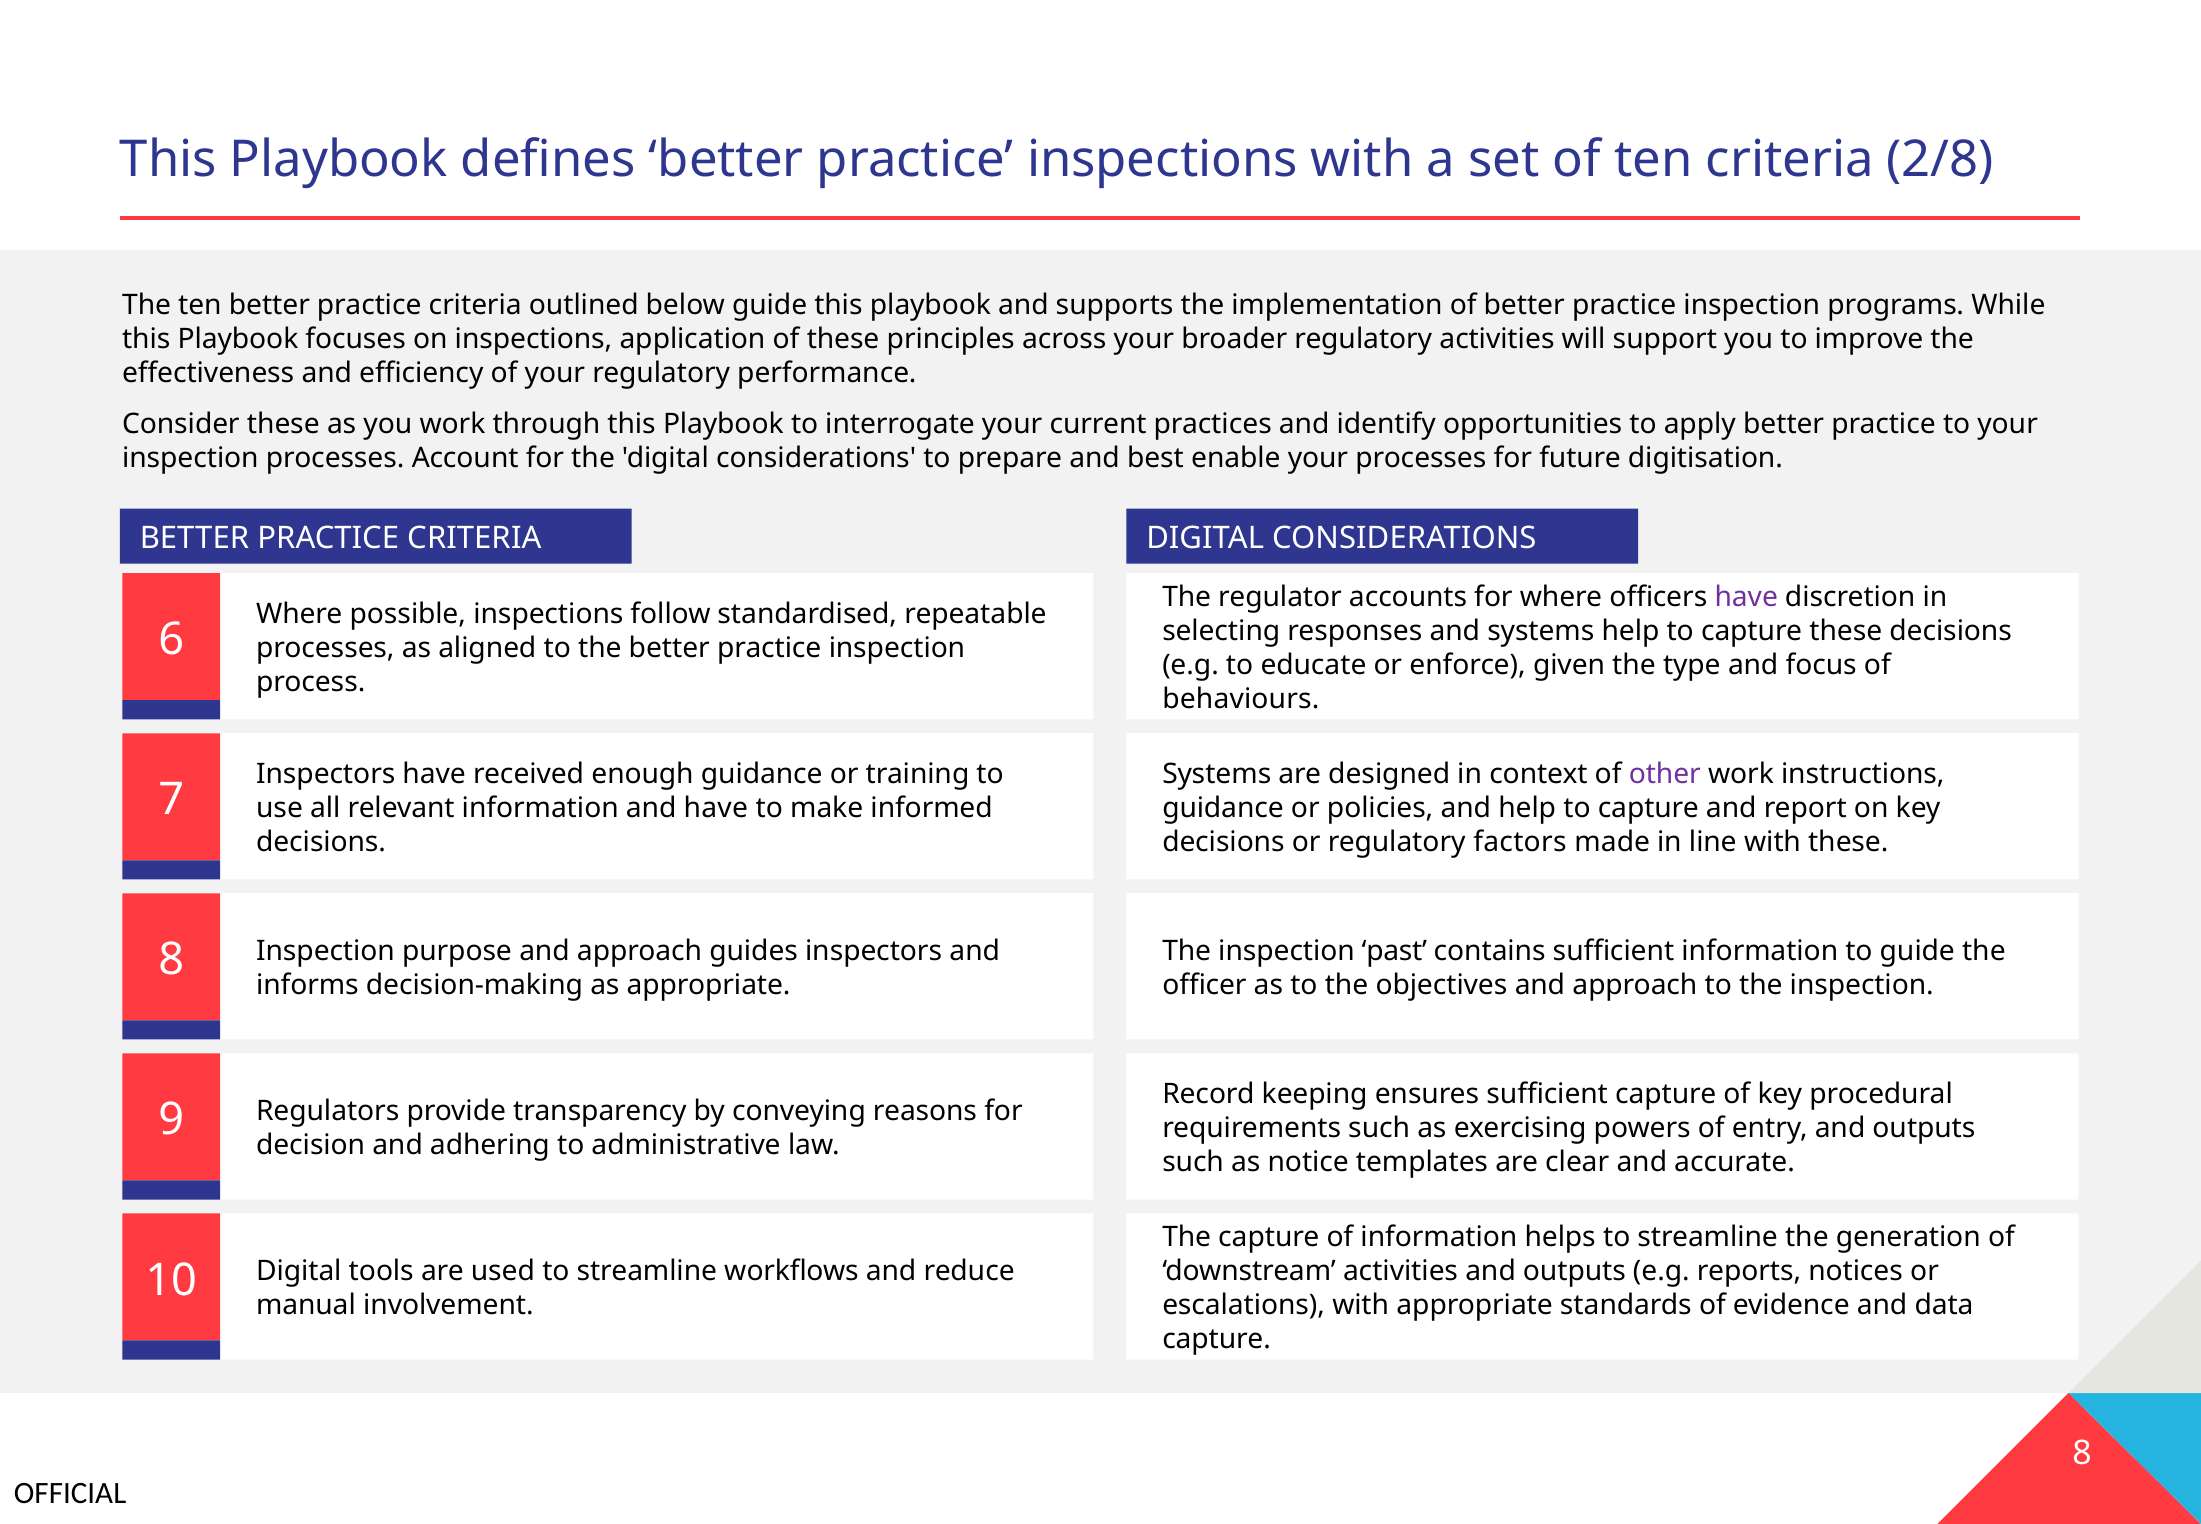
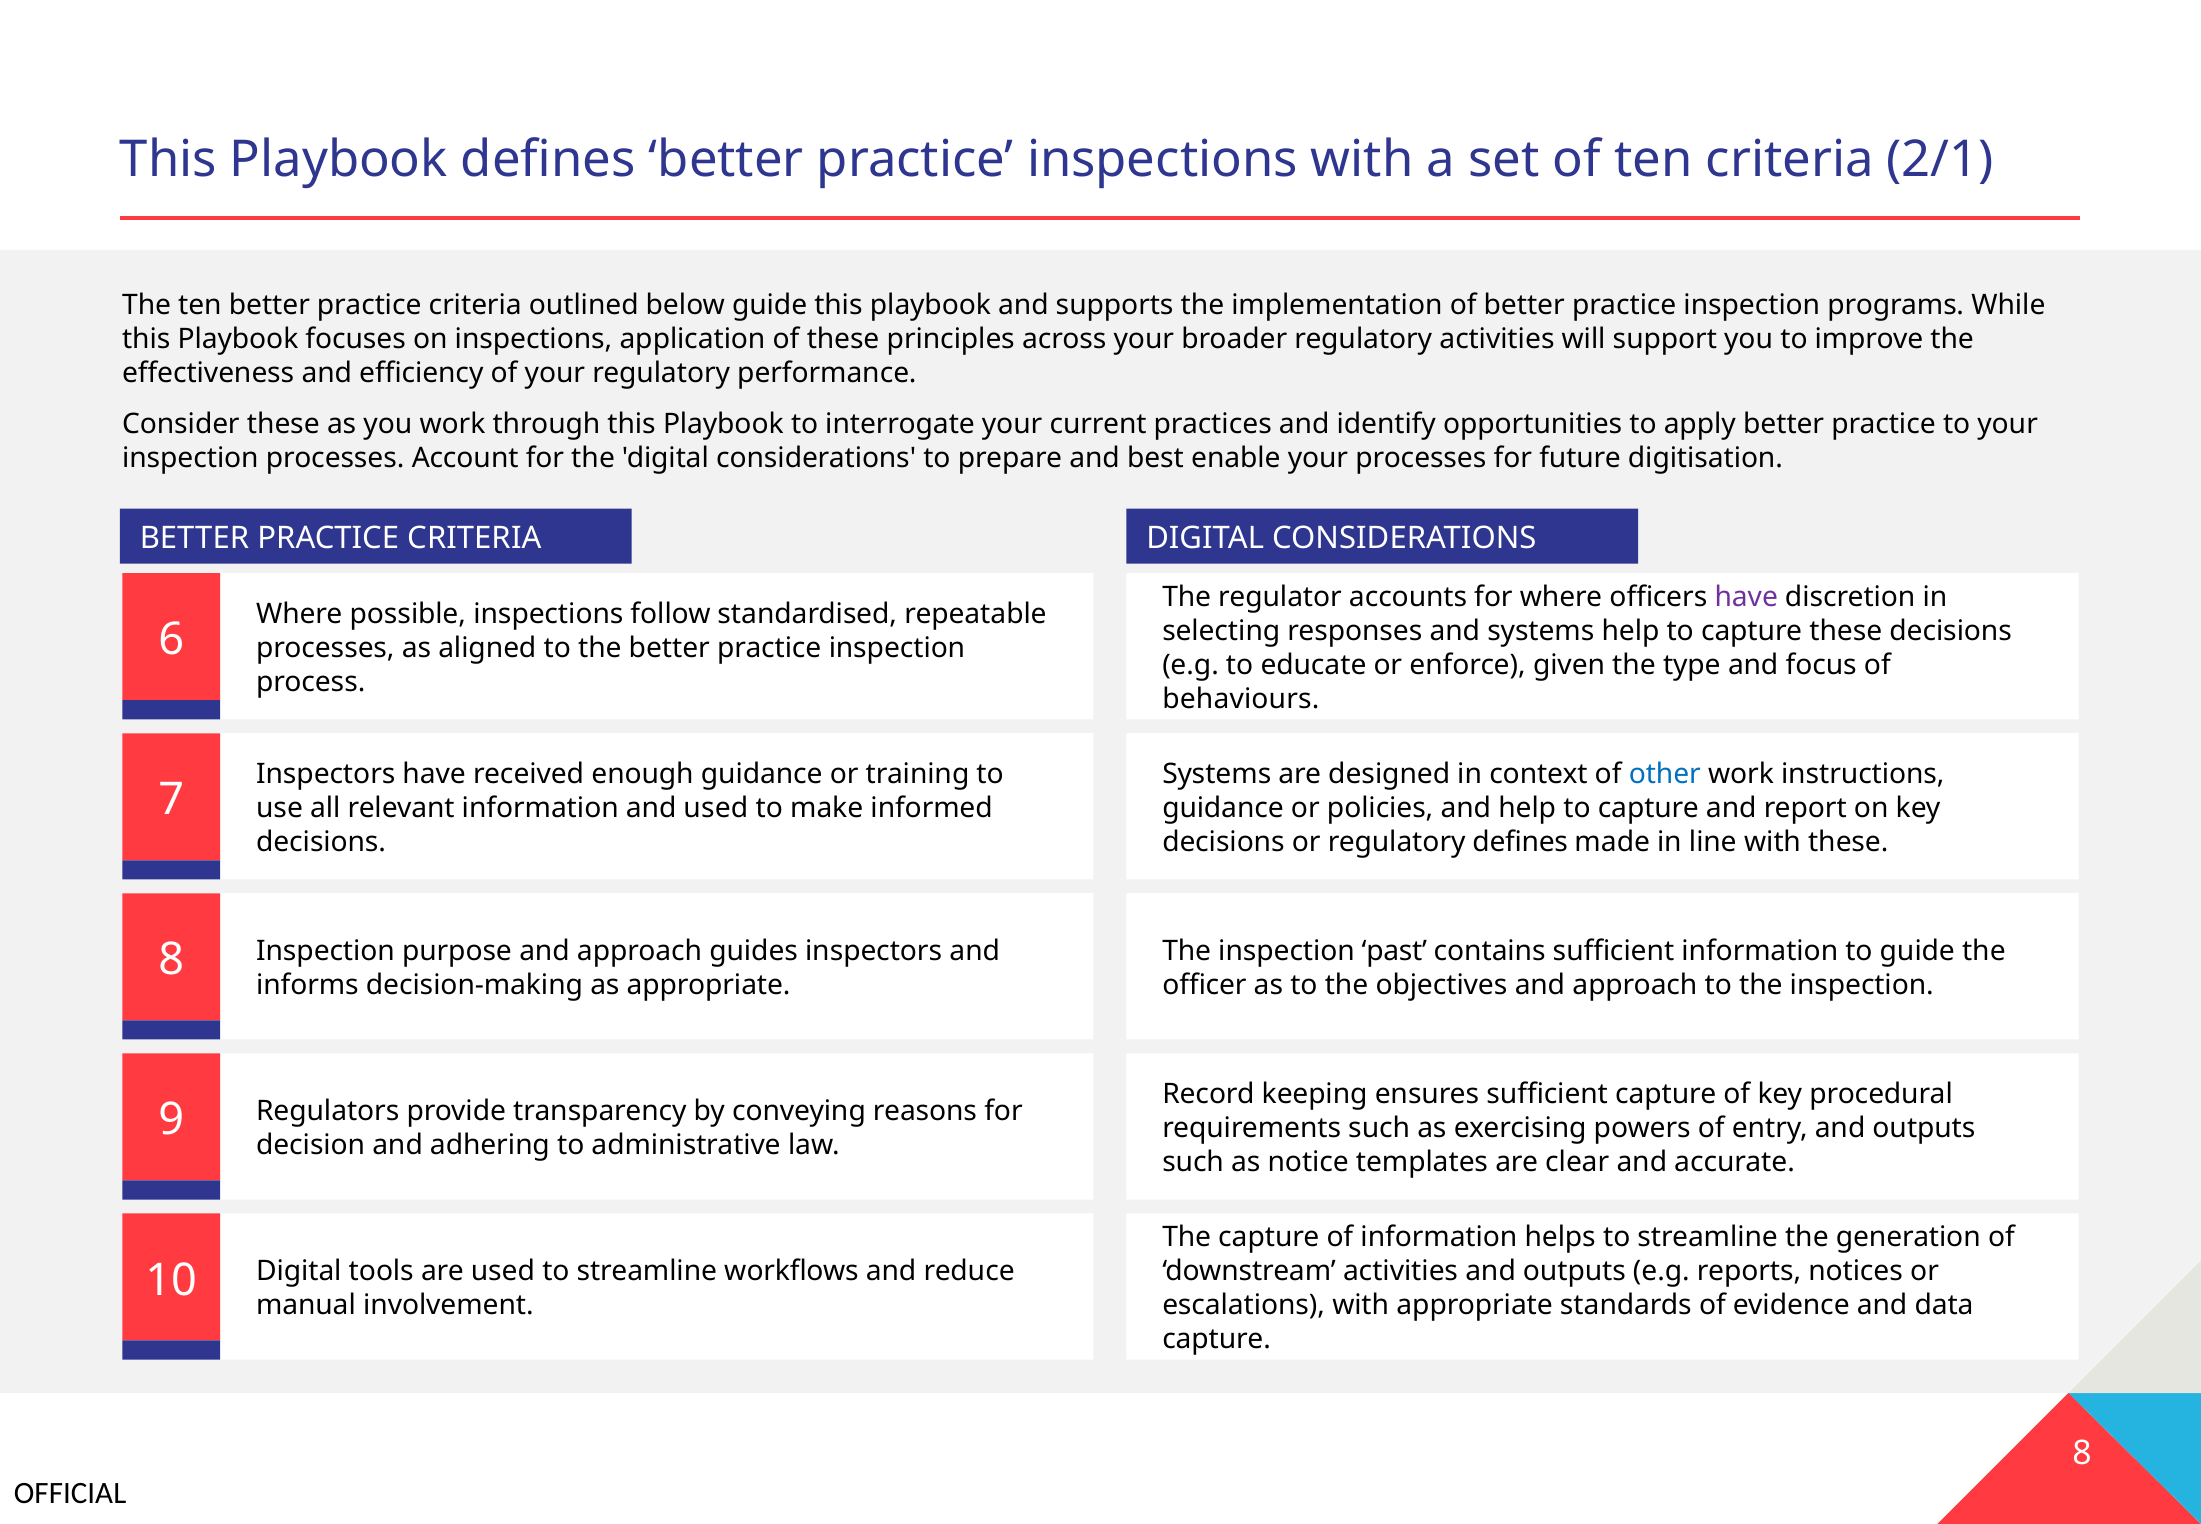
2/8: 2/8 -> 2/1 (1940, 160)
other colour: purple -> blue (1665, 774)
and have: have -> used (716, 808)
regulatory factors: factors -> defines (1520, 842)
